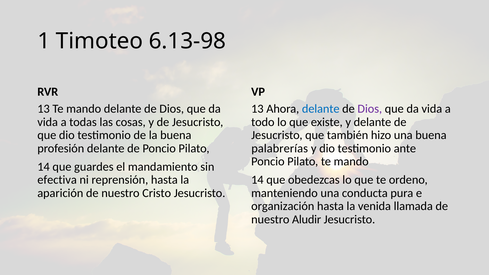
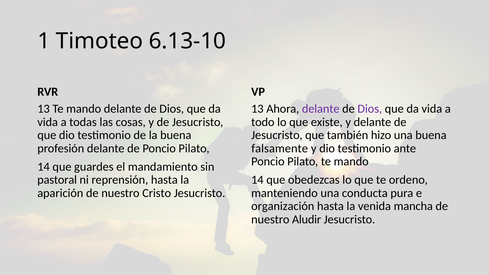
6.13-98: 6.13-98 -> 6.13-10 (187, 41)
delante colour: blue -> purple (321, 109)
palabrerías: palabrerías -> falsamente (280, 148)
efectiva: efectiva -> pastoral (57, 180)
llamada: llamada -> mancha (413, 206)
